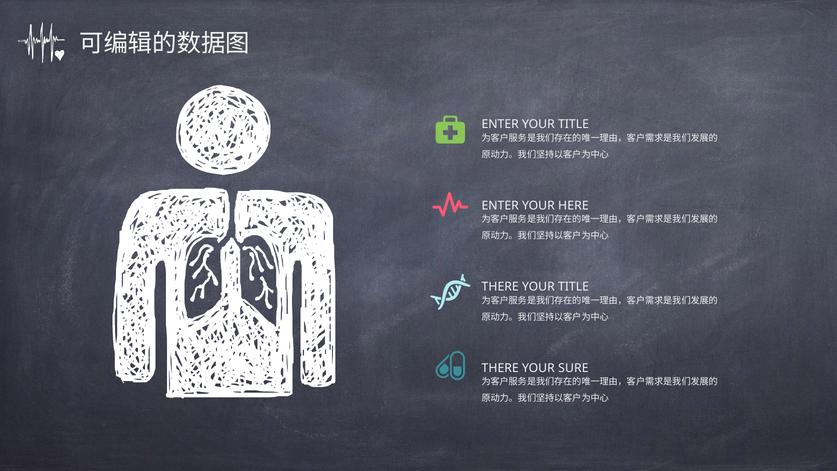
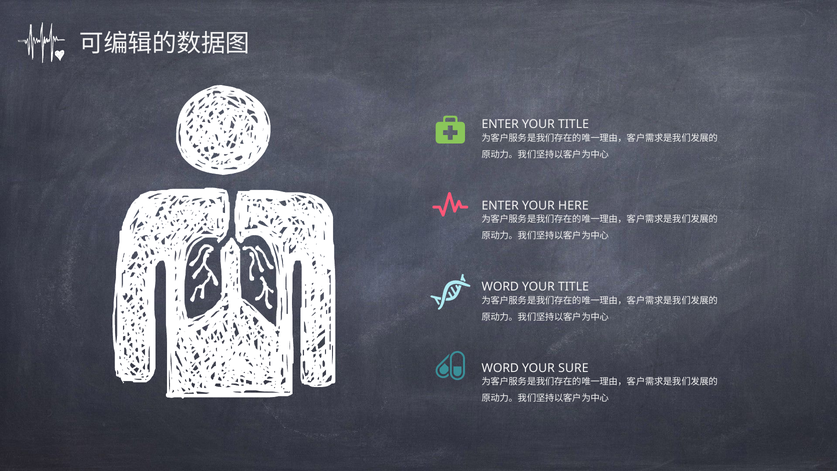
THERE: THERE -> WORD (500, 287)
THERE: THERE -> WORD (500, 368)
